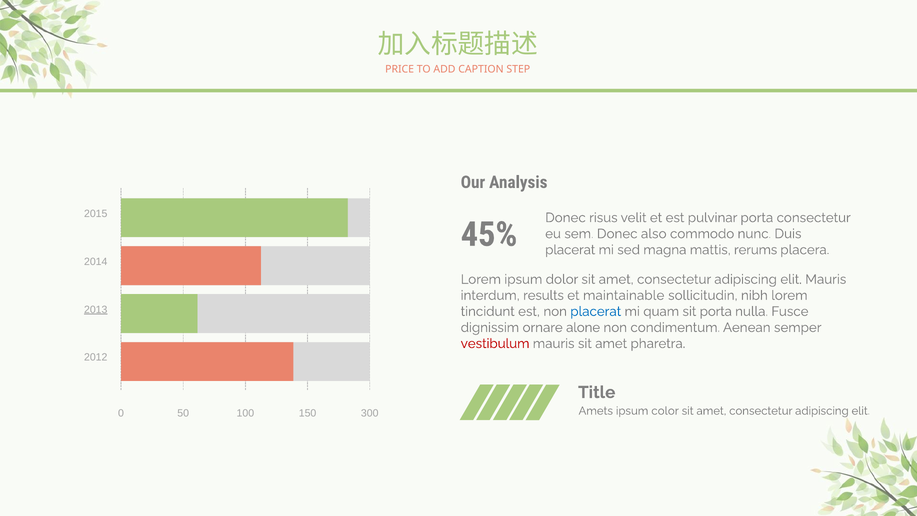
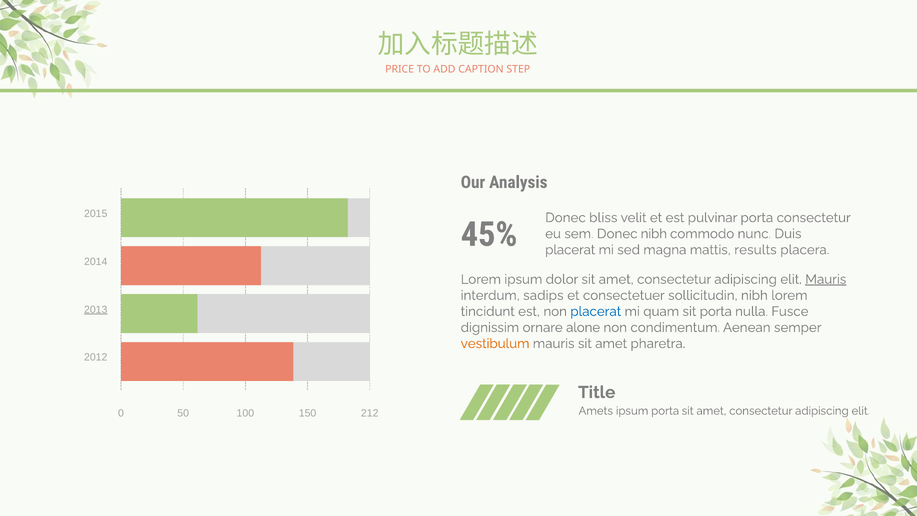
risus: risus -> bliss (603, 218)
Donec also: also -> nibh (654, 234)
rerums: rerums -> results (755, 250)
Mauris underline: none -> present (826, 279)
results: results -> sadips (543, 295)
maintainable: maintainable -> consectetuer (624, 295)
vestibulum colour: red -> orange (495, 344)
ipsum color: color -> porta (665, 411)
300: 300 -> 212 (370, 413)
